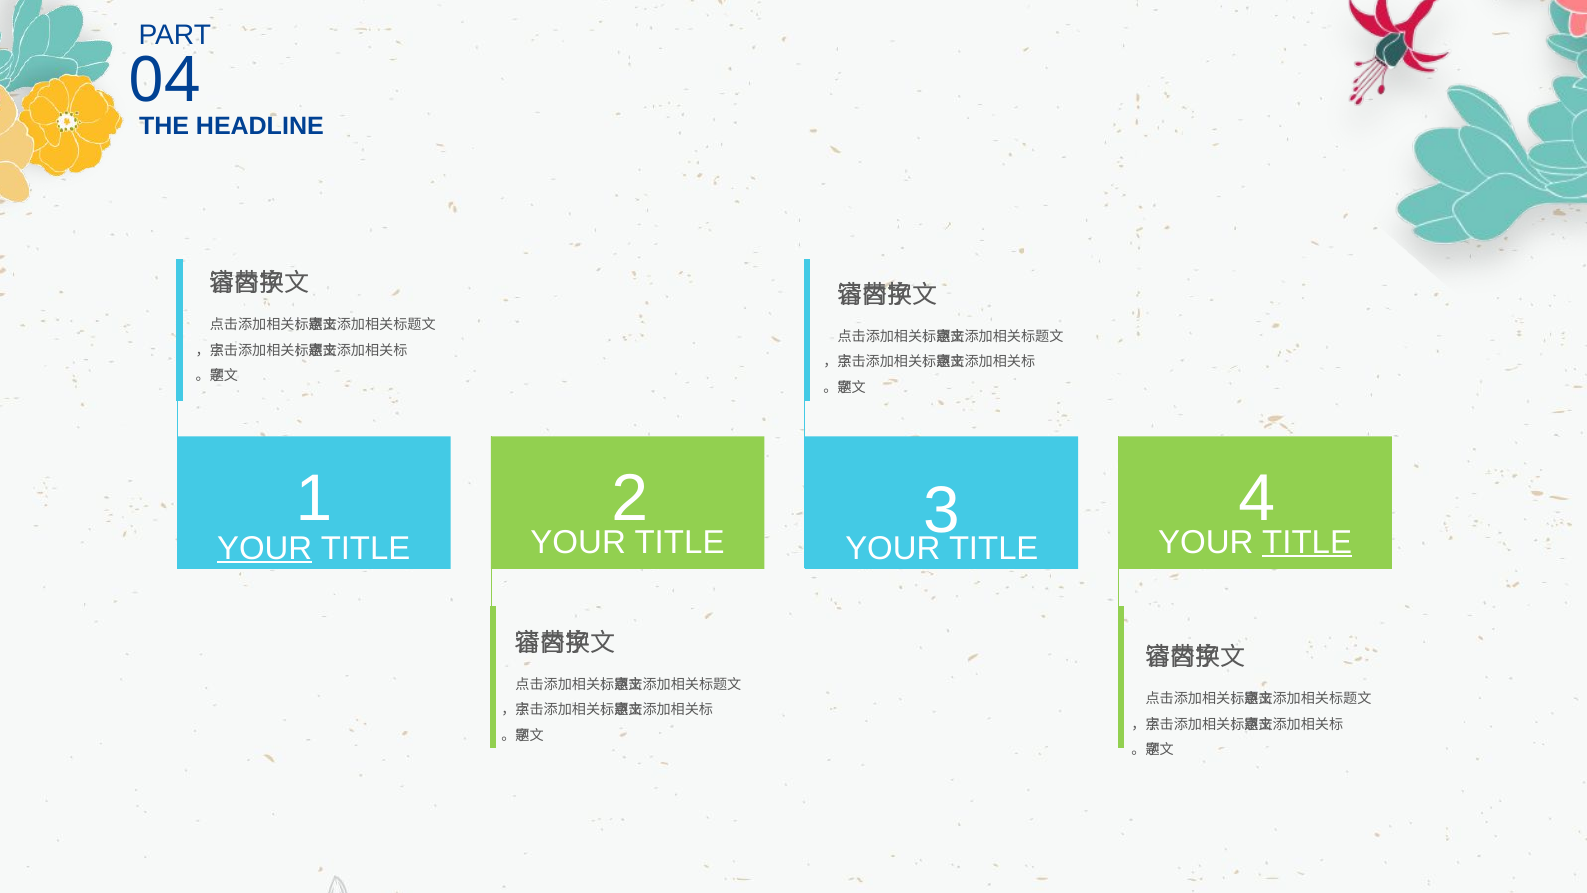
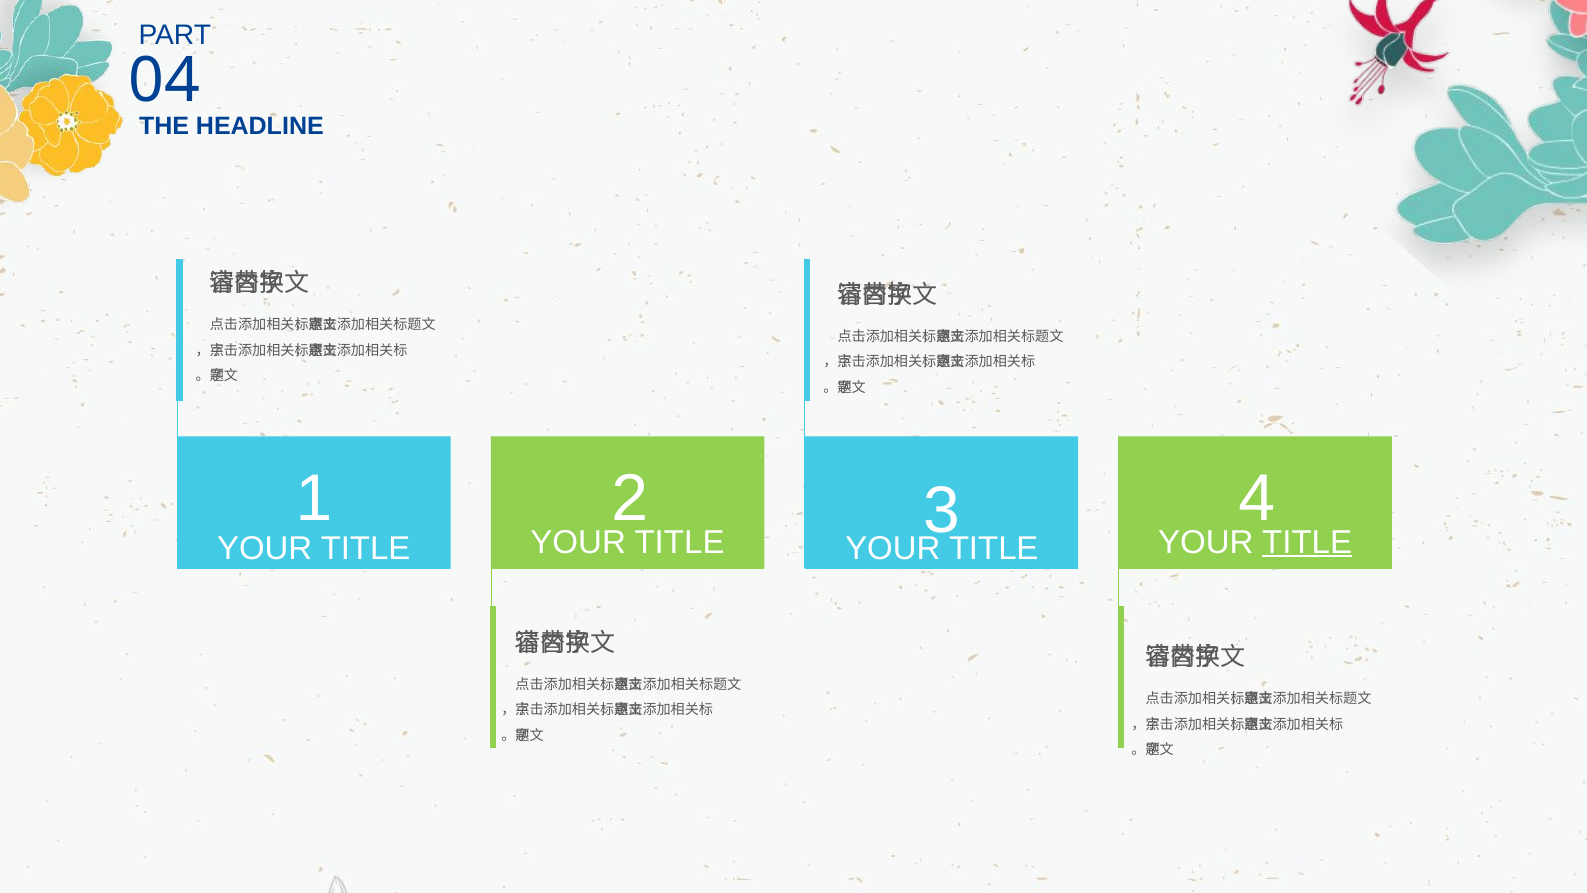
YOUR underline: present -> none (265, 548)
